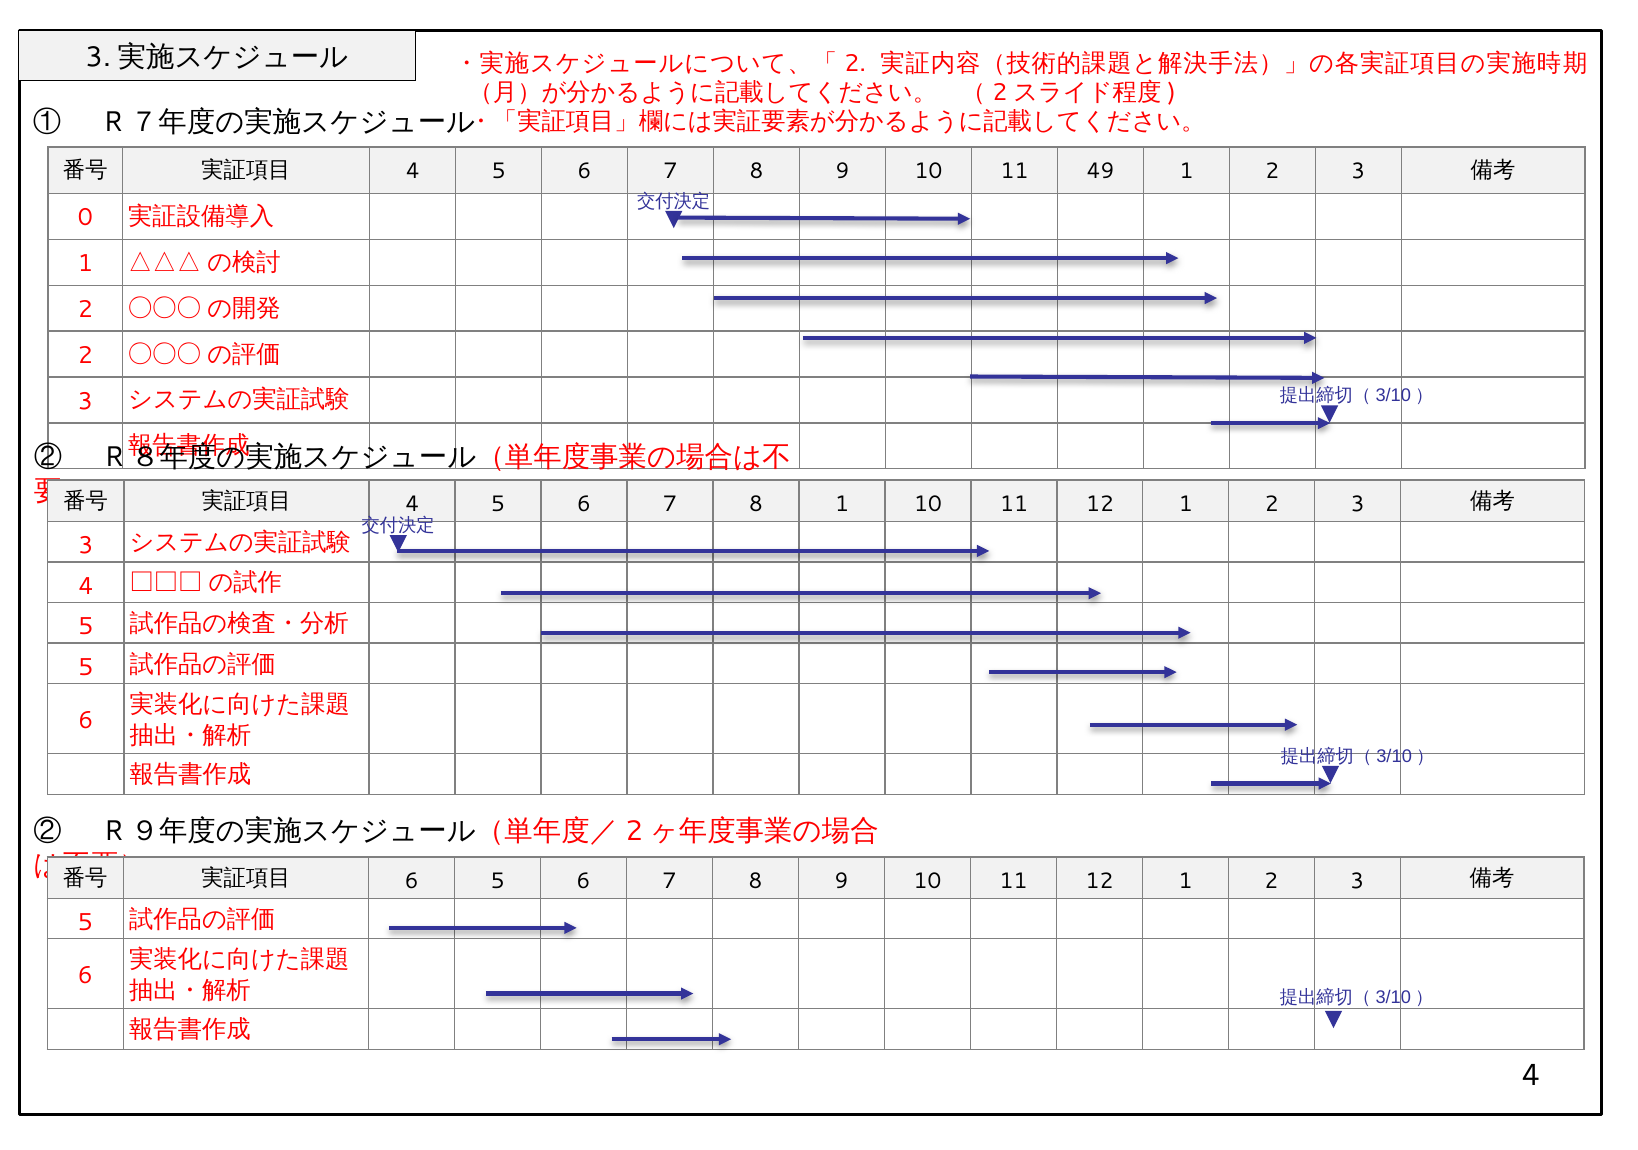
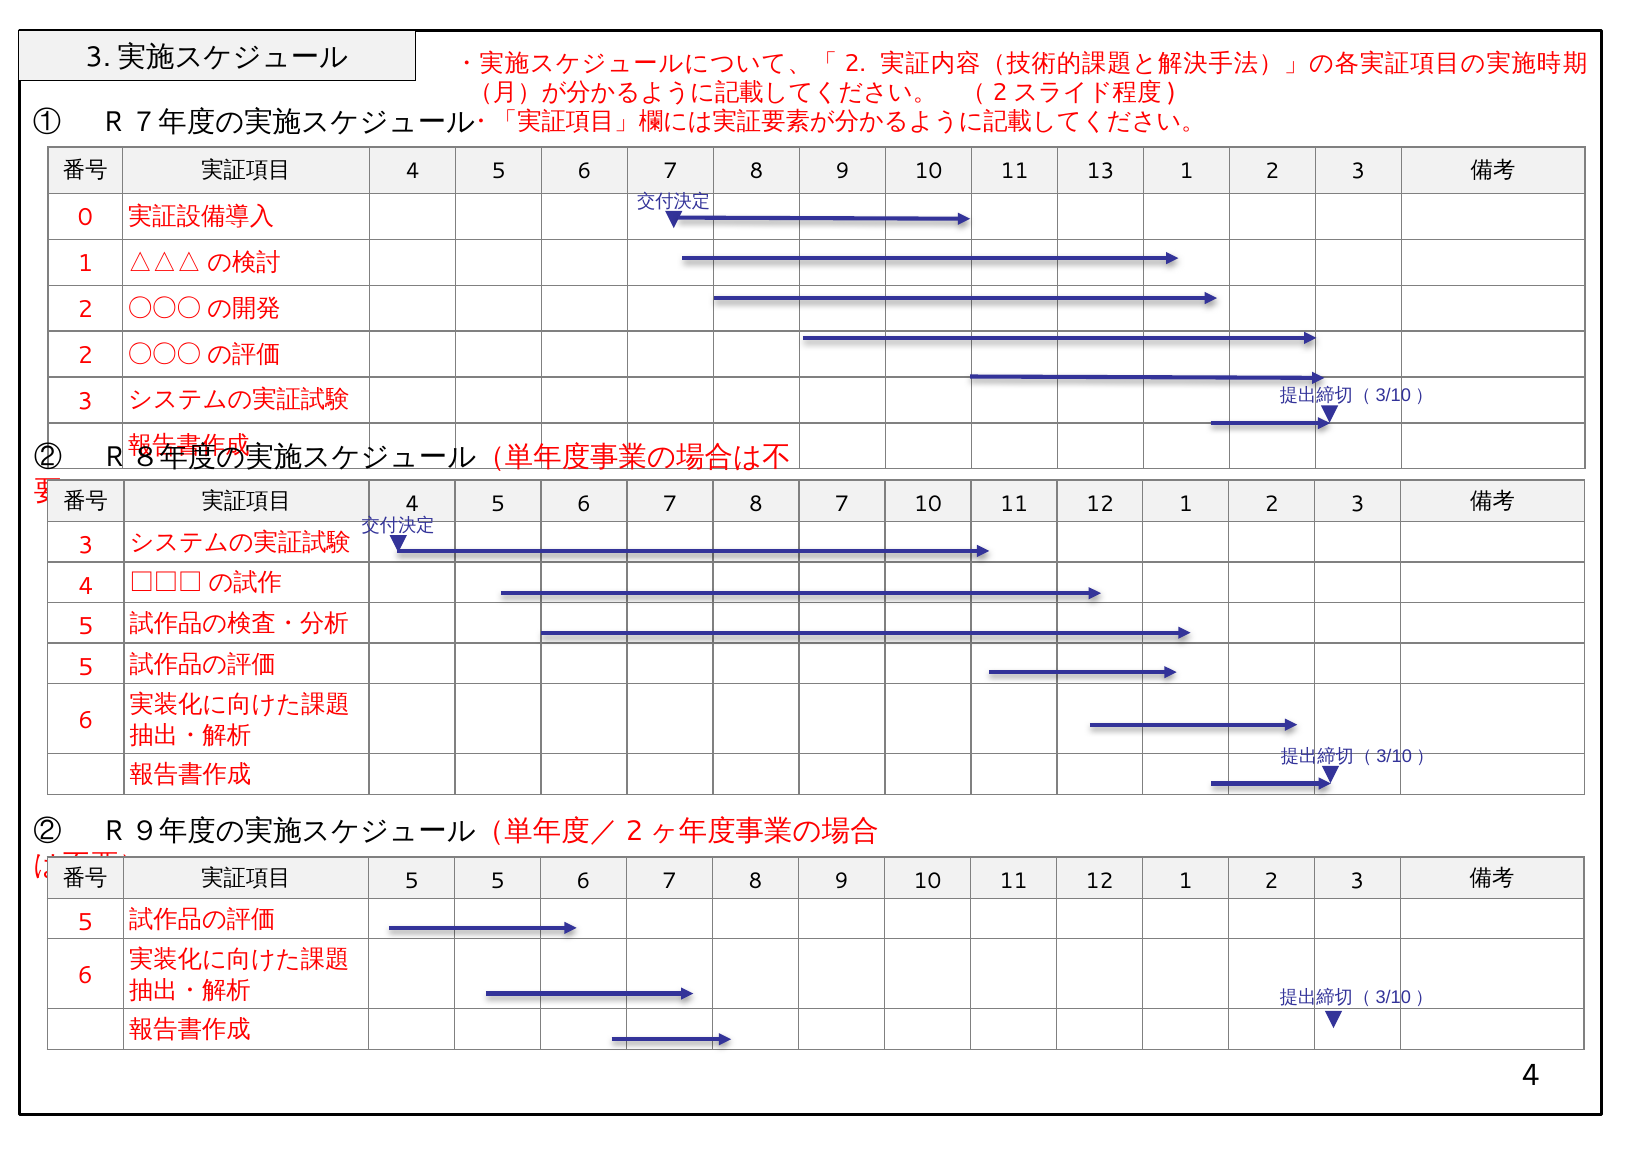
49: 49 -> 13 (1100, 171)
8 1: 1 -> 7 (842, 504)
6: 6 -> 5 (412, 881)
